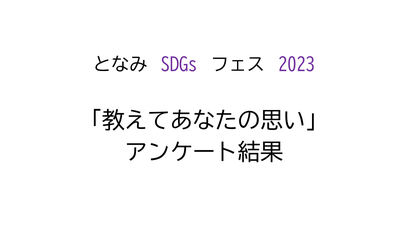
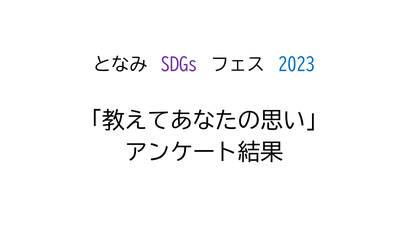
2023 colour: purple -> blue (297, 65)
